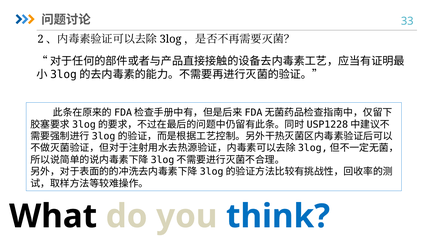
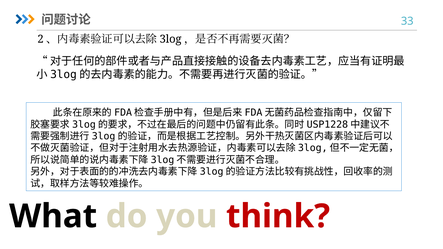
think colour: blue -> red (278, 216)
